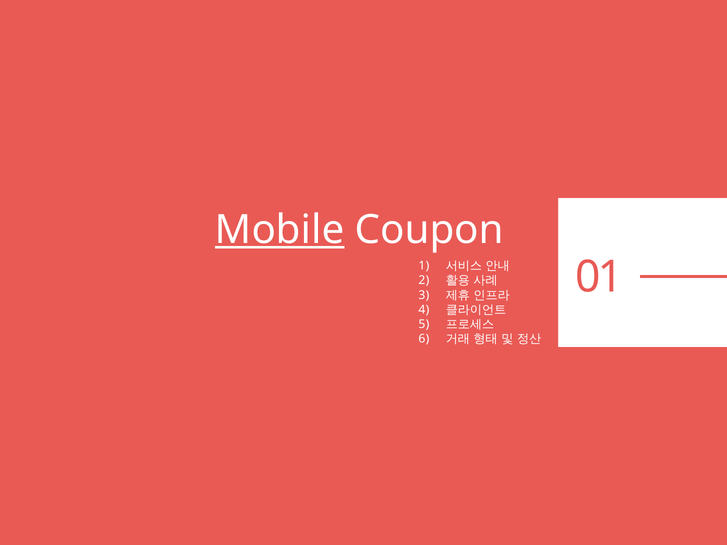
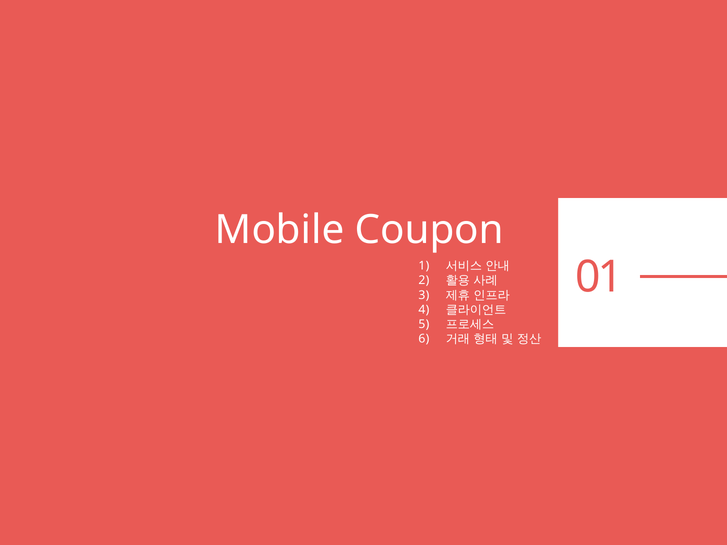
Mobile underline: present -> none (280, 230)
